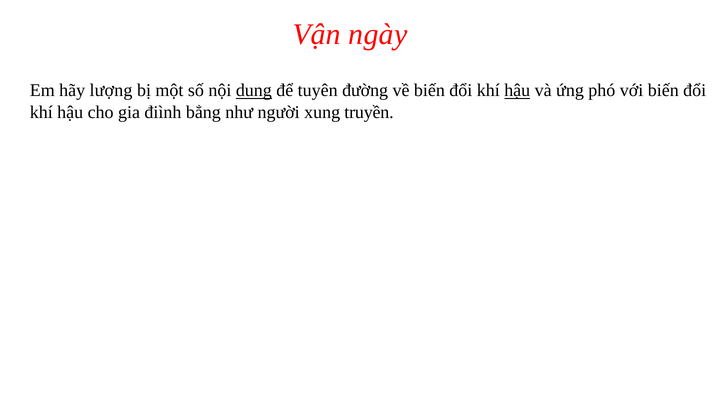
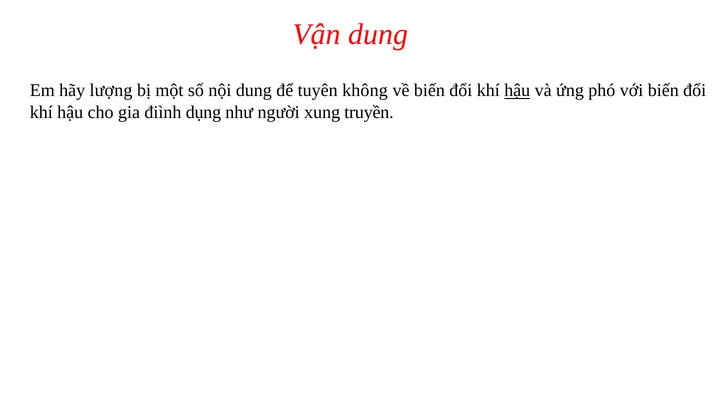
Vận ngày: ngày -> dung (378, 35)
dung underline: present -> none (254, 91)
đường: đường -> không (365, 91)
bẳng: bẳng -> dụng (203, 112)
